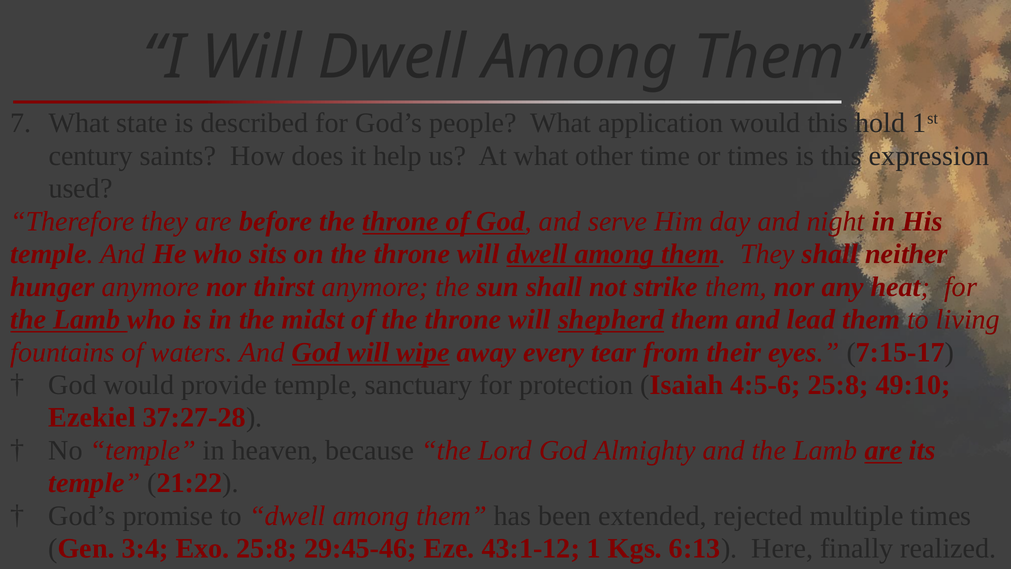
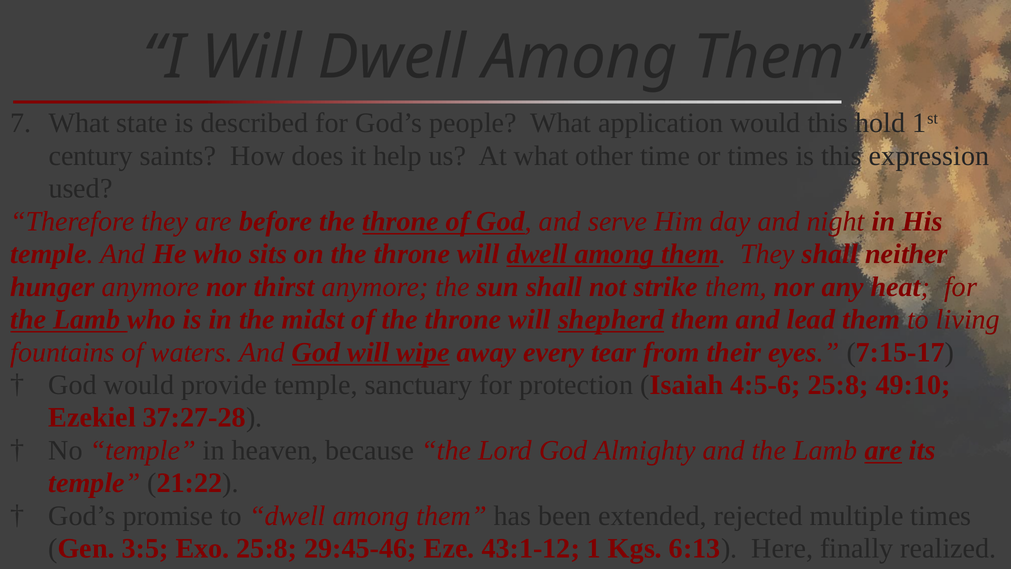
3:4: 3:4 -> 3:5 (145, 548)
